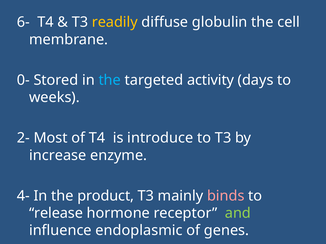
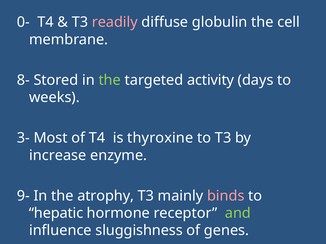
6-: 6- -> 0- (23, 22)
readily colour: yellow -> pink (115, 22)
0-: 0- -> 8- (23, 80)
the colour: light blue -> light green (110, 80)
2-: 2- -> 3- (23, 138)
introduce: introduce -> thyroxine (160, 138)
4-: 4- -> 9- (23, 196)
product: product -> atrophy (106, 196)
release: release -> hepatic (56, 214)
endoplasmic: endoplasmic -> sluggishness (139, 231)
